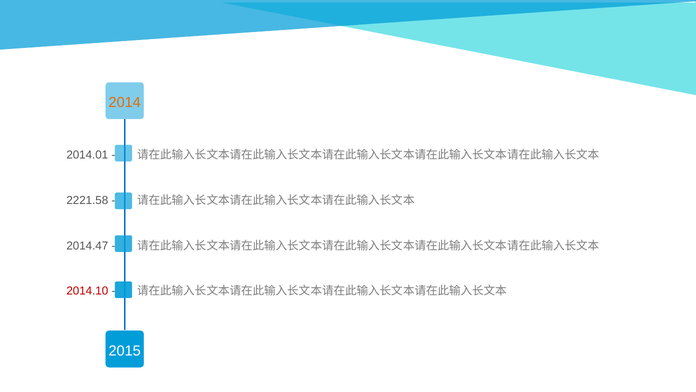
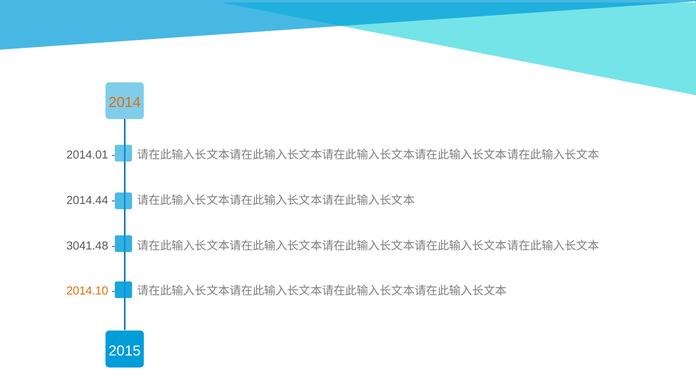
2221.58: 2221.58 -> 2014.44 (87, 200)
2014.47: 2014.47 -> 3041.48 (87, 245)
2014.10 colour: red -> orange (87, 291)
